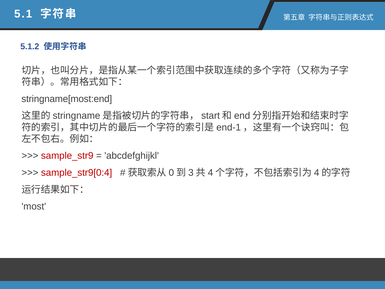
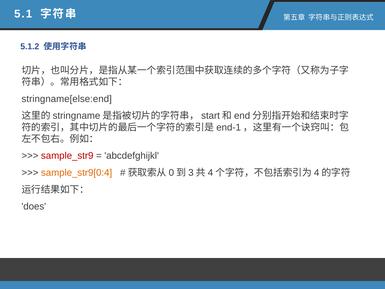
stringname[most:end: stringname[most:end -> stringname[else:end (67, 99)
sample_str9[0:4 colour: red -> orange (77, 173)
most: most -> does (34, 206)
